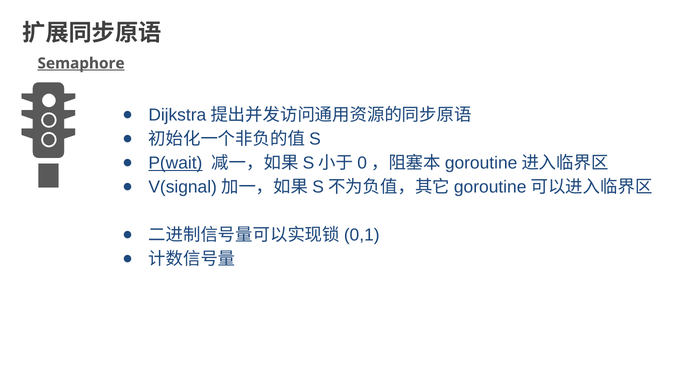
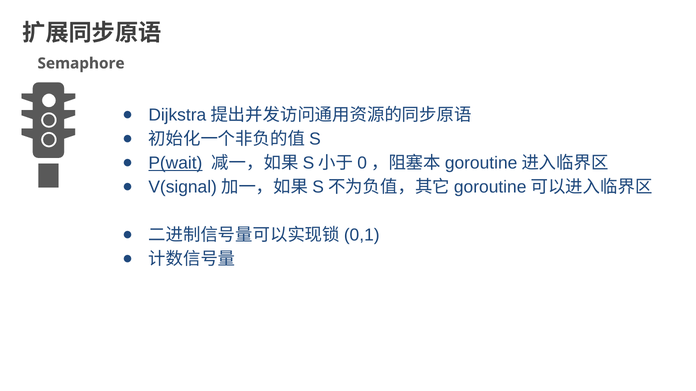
Semaphore underline: present -> none (81, 63)
